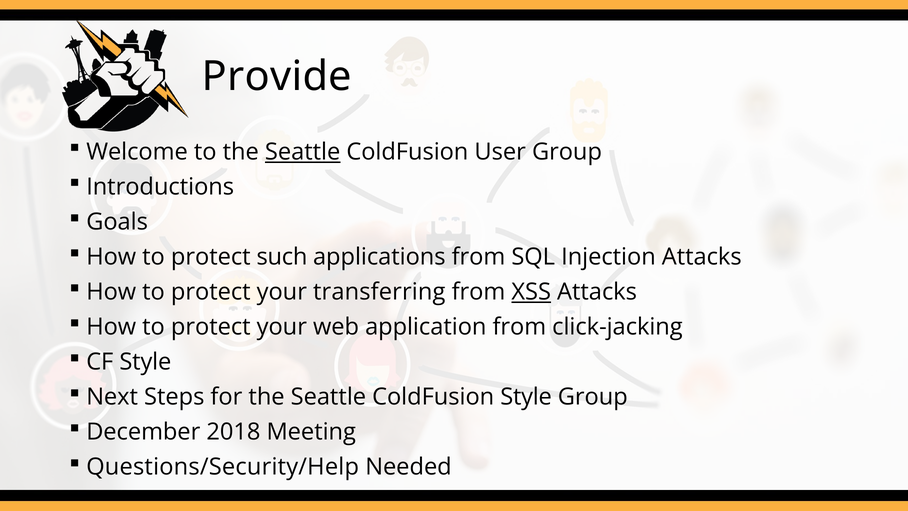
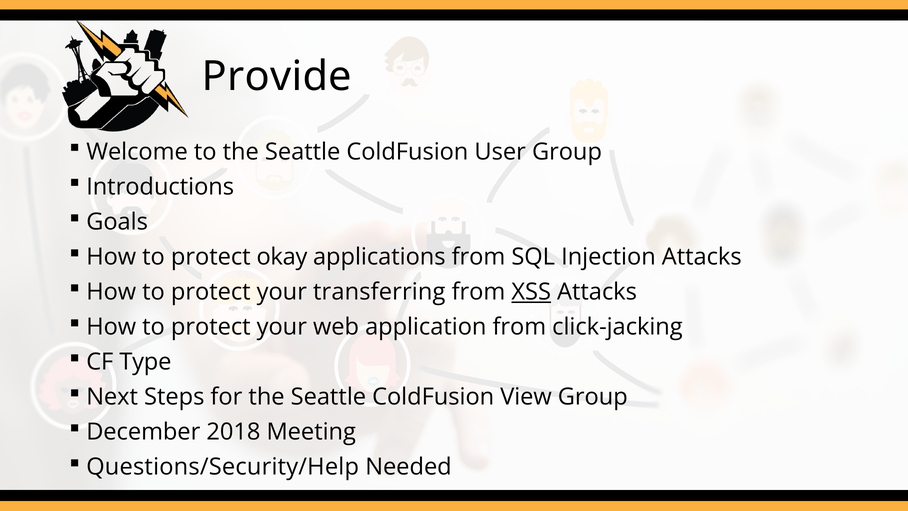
Seattle underline: present -> none (303, 152)
such: such -> okay (282, 257)
CF Style: Style -> Type (145, 362)
ColdFusion Style: Style -> View (526, 397)
